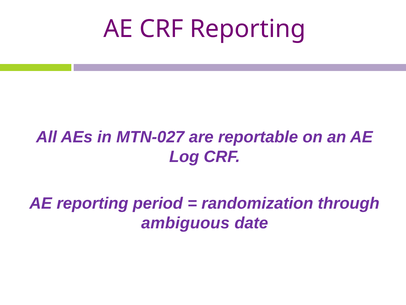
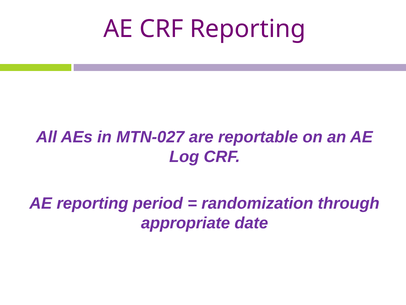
ambiguous: ambiguous -> appropriate (186, 223)
